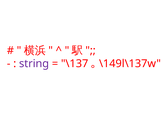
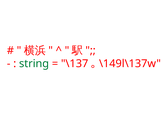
string colour: purple -> green (34, 64)
